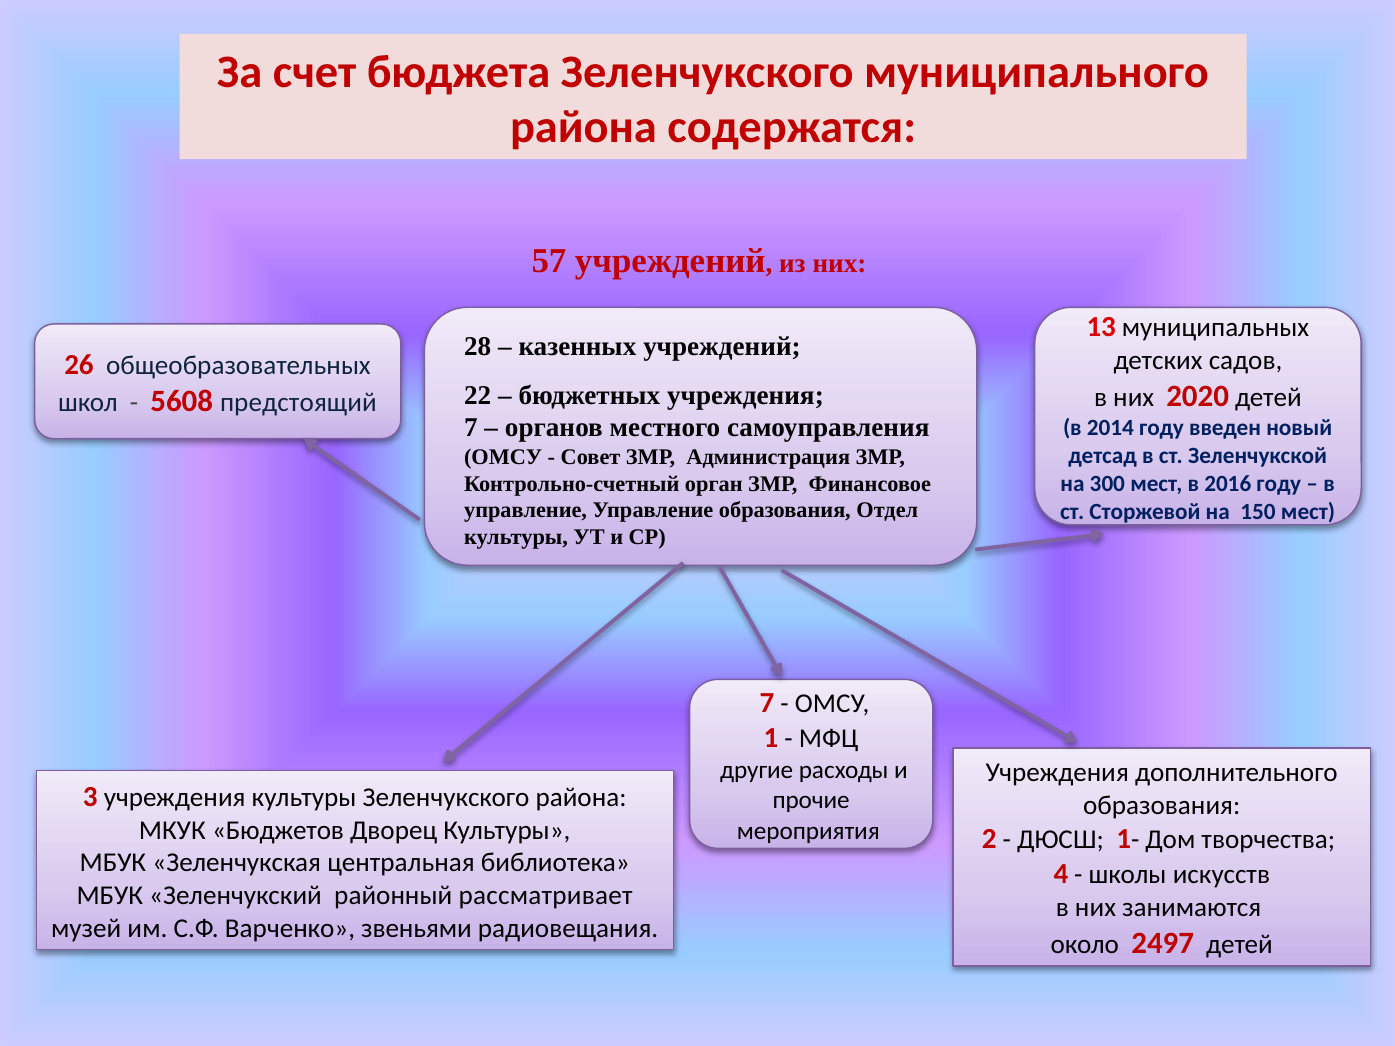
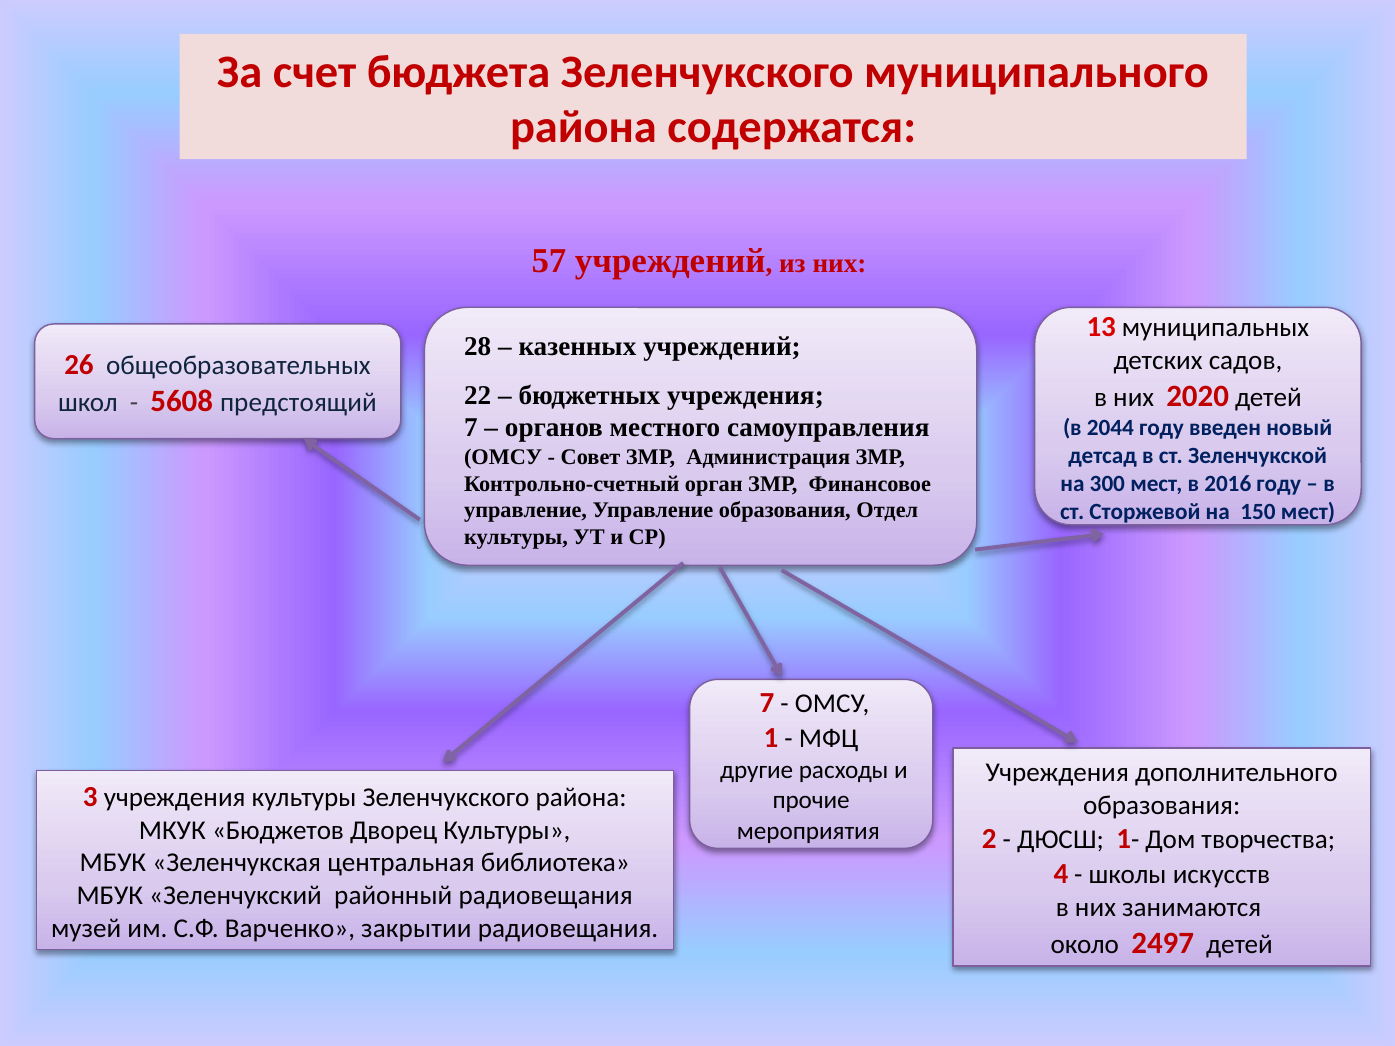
2014: 2014 -> 2044 (1110, 428)
районный рассматривает: рассматривает -> радиовещания (546, 896)
звеньями: звеньями -> закрытии (416, 928)
